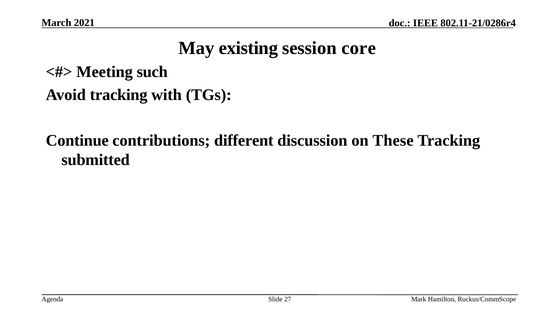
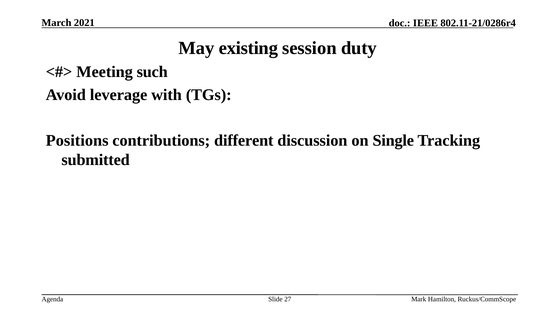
core: core -> duty (359, 48)
Avoid tracking: tracking -> leverage (119, 95)
Continue: Continue -> Positions (77, 141)
These: These -> Single (393, 141)
